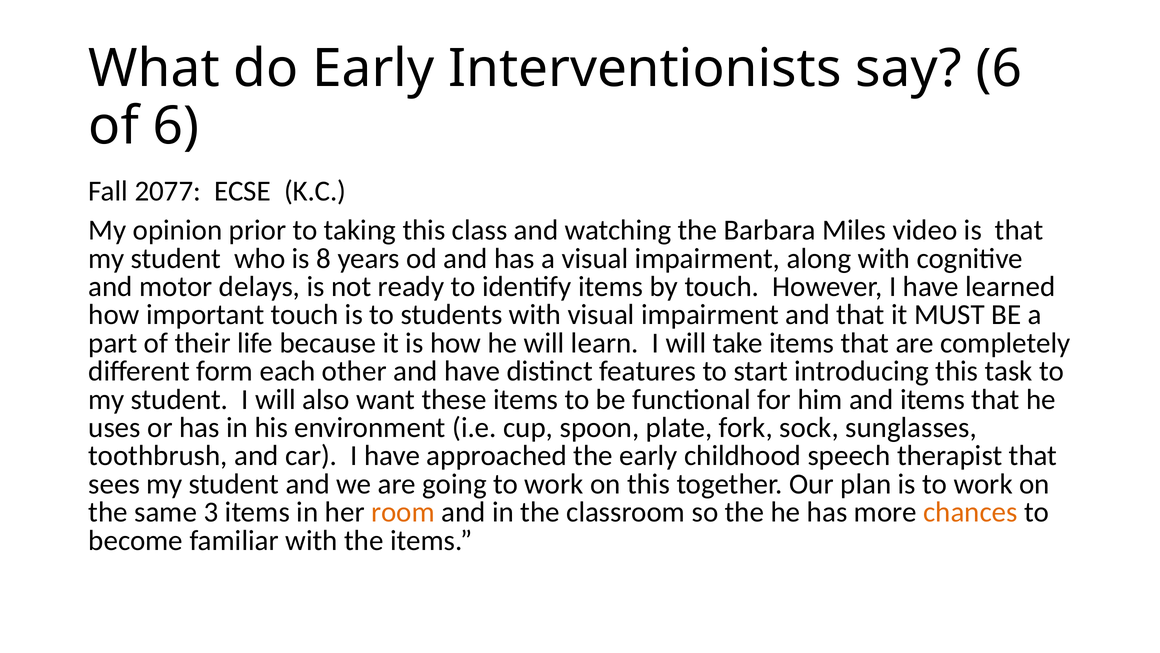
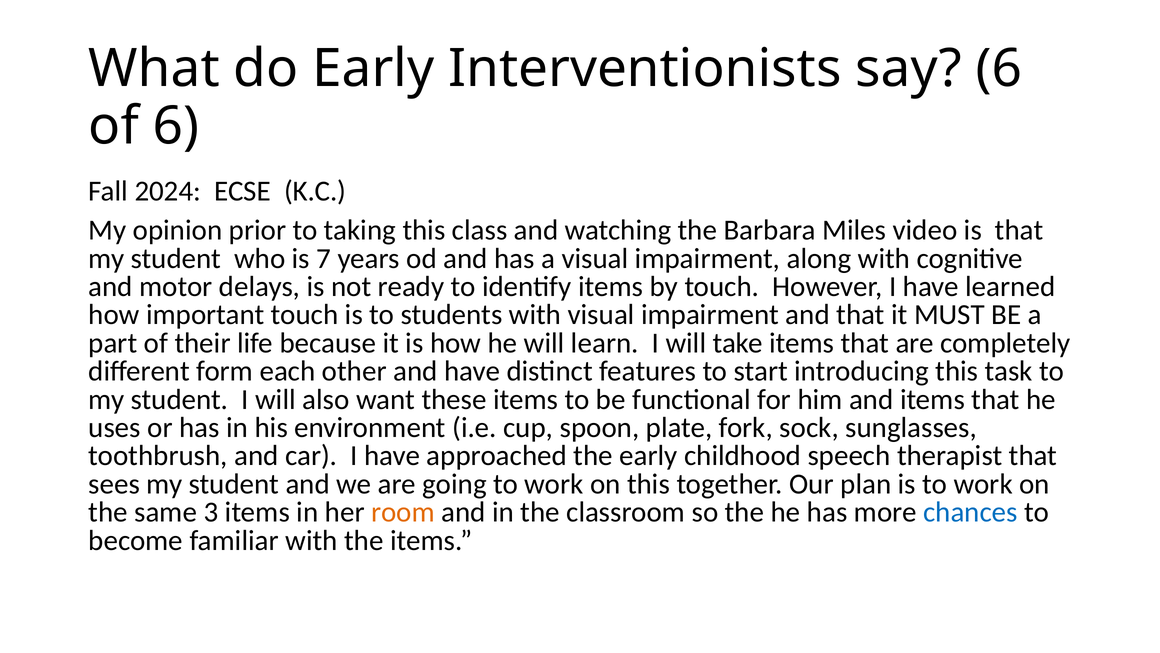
2077: 2077 -> 2024 (168, 191)
8: 8 -> 7 (324, 258)
chances colour: orange -> blue (970, 512)
